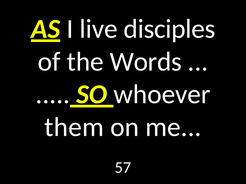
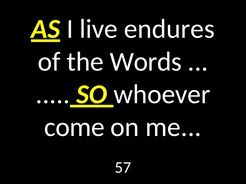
disciples: disciples -> endures (169, 29)
them: them -> come (74, 127)
